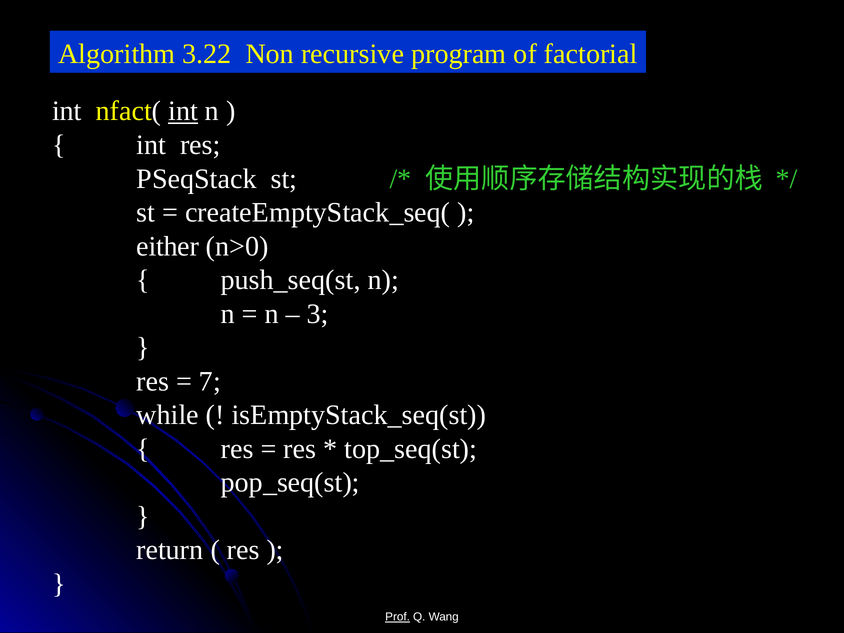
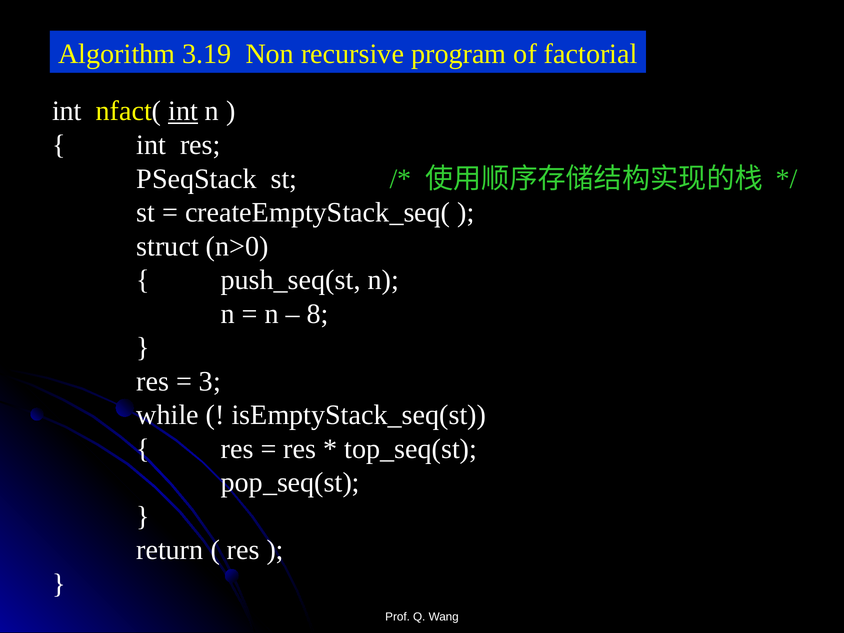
3.22: 3.22 -> 3.19 (207, 54)
either: either -> struct (168, 246)
3: 3 -> 8 (318, 314)
7: 7 -> 3 (210, 381)
Prof underline: present -> none (398, 617)
